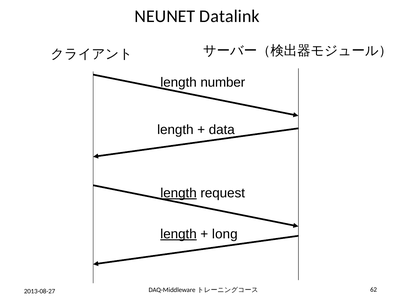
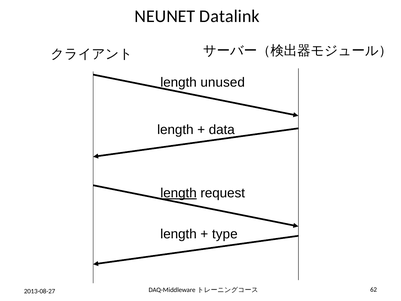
number: number -> unused (223, 82)
length underline: present -> none (179, 234)
long: long -> type (225, 234)
